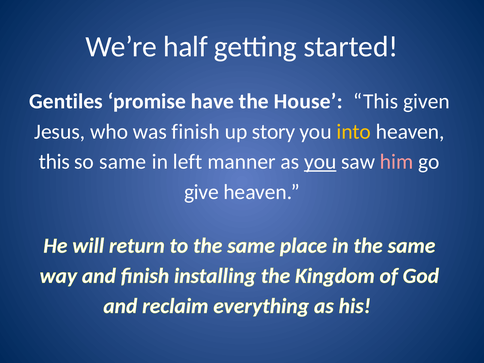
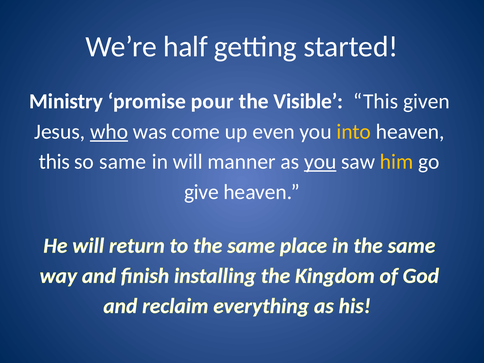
Gentiles: Gentiles -> Ministry (66, 102)
have: have -> pour (212, 102)
House: House -> Visible (308, 102)
who underline: none -> present (109, 132)
was finish: finish -> come (196, 132)
story: story -> even (274, 132)
in left: left -> will (188, 162)
him colour: pink -> yellow (397, 162)
